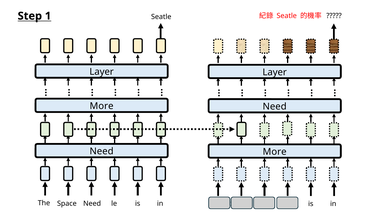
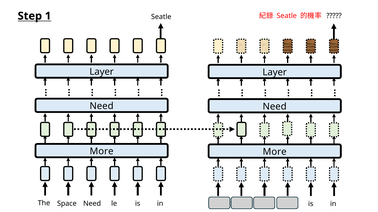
More: More -> Need (102, 106)
Need: Need -> More (102, 152)
